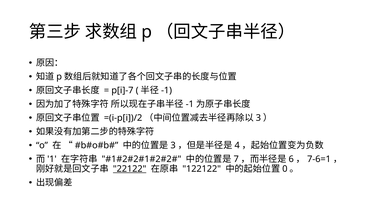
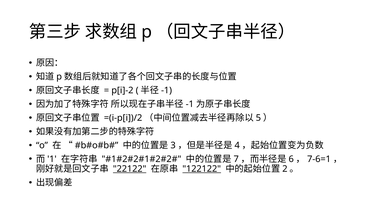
p[i]-7: p[i]-7 -> p[i]-2 (122, 91)
3: 3 -> 5 (258, 118)
122122 underline: none -> present (202, 169)
0: 0 -> 2 (285, 169)
